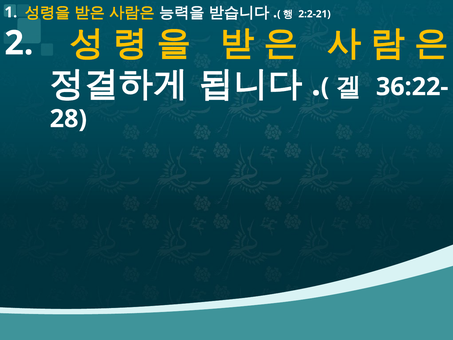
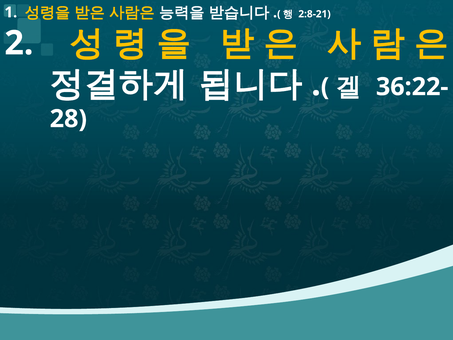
2:2-21: 2:2-21 -> 2:8-21 (315, 14)
